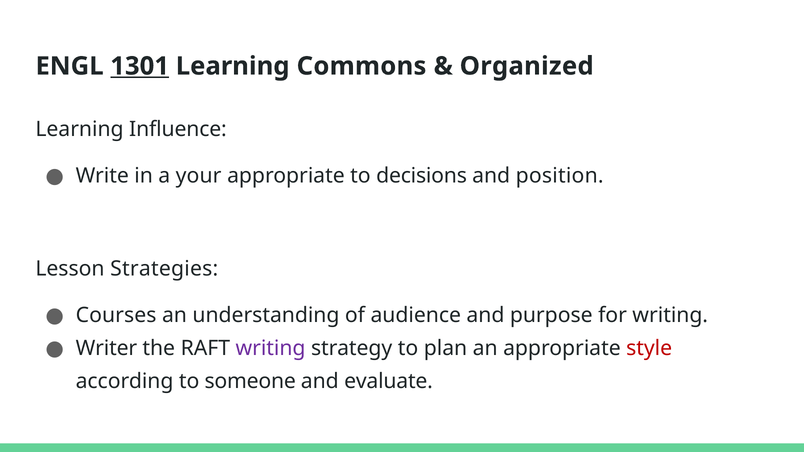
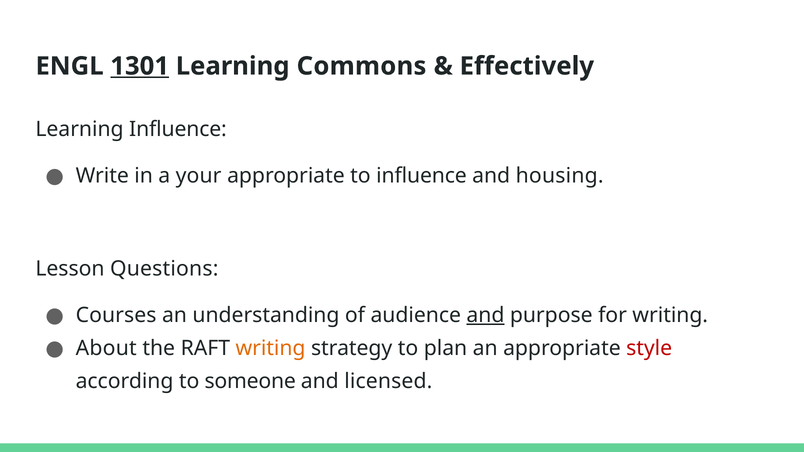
Organized: Organized -> Effectively (527, 66)
to decisions: decisions -> influence (422, 176)
position: position -> housing (560, 176)
Strategies: Strategies -> Questions (164, 269)
and underline: none -> present (485, 315)
Writer: Writer -> About (106, 348)
writing colour: purple -> orange (271, 348)
evaluate: evaluate -> licensed (388, 382)
